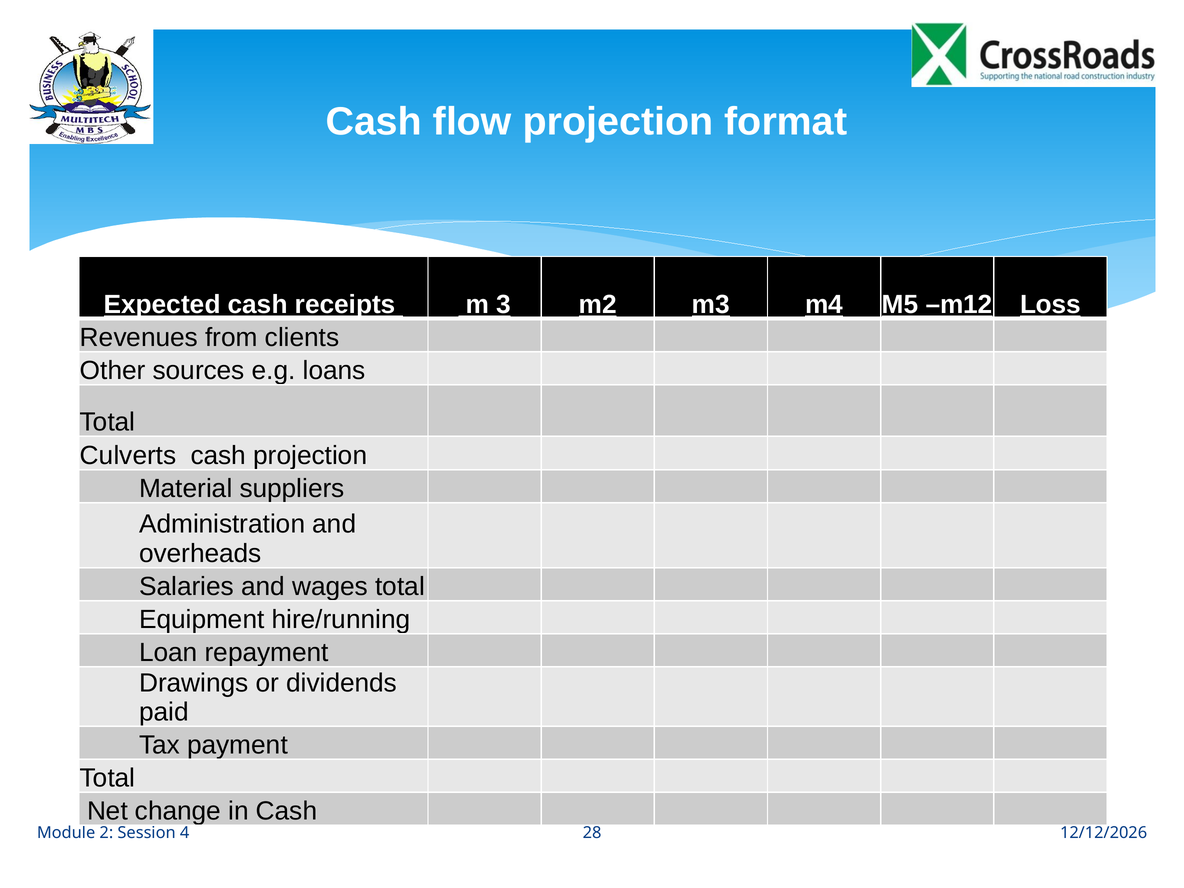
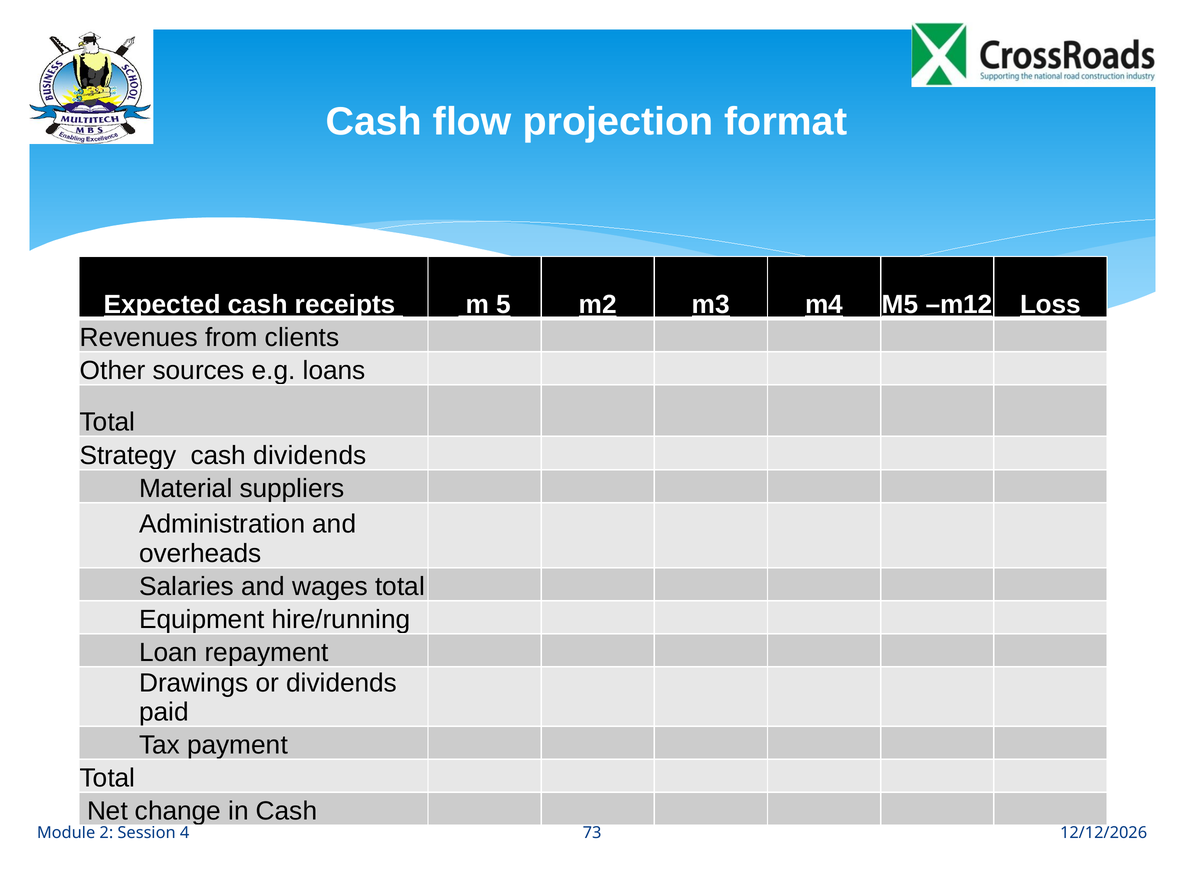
3: 3 -> 5 (503, 304)
Culverts: Culverts -> Strategy (128, 456)
cash projection: projection -> dividends (310, 456)
28: 28 -> 73 (592, 833)
